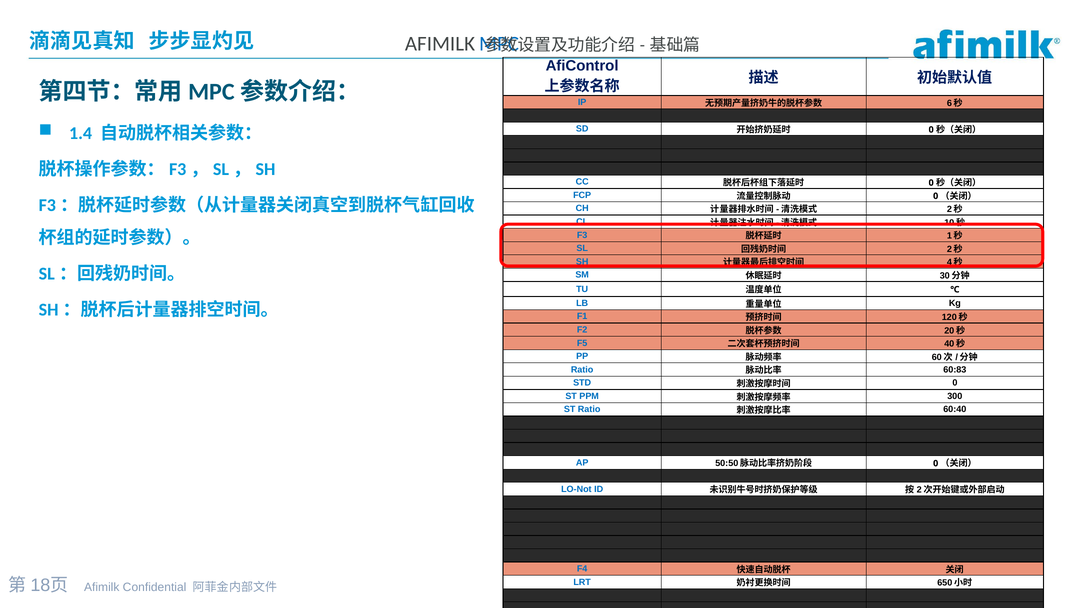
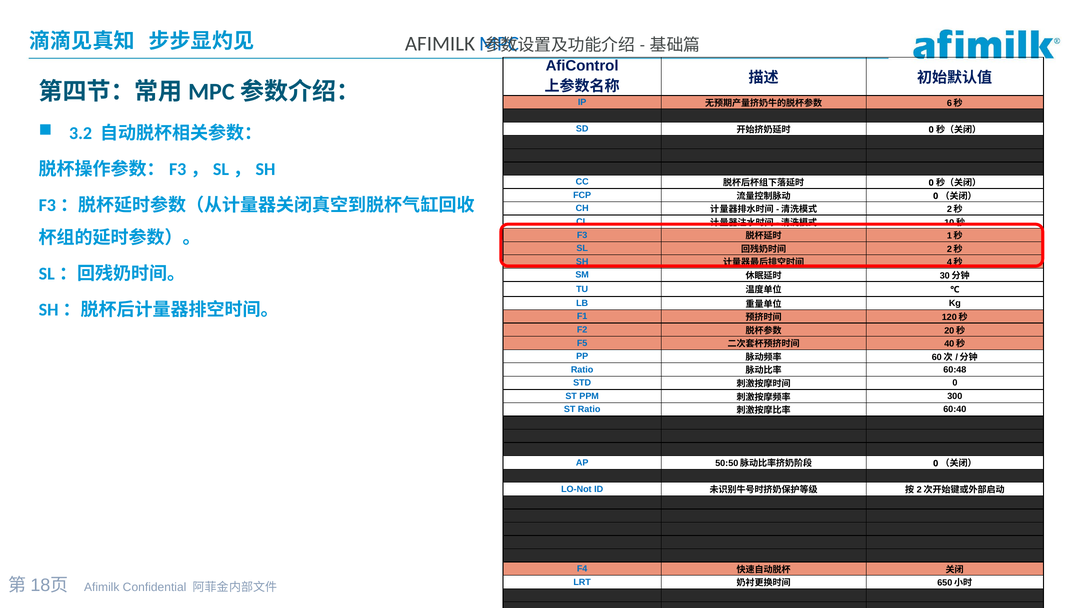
1.4: 1.4 -> 3.2 (81, 133)
60:83: 60:83 -> 60:48 (955, 370)
